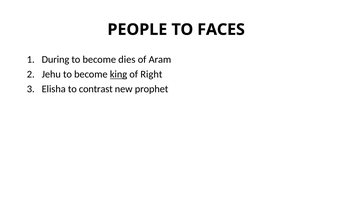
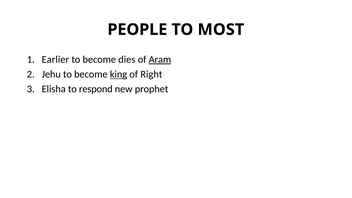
FACES: FACES -> MOST (221, 30)
During: During -> Earlier (55, 60)
Aram underline: none -> present (160, 60)
contrast: contrast -> respond (96, 89)
